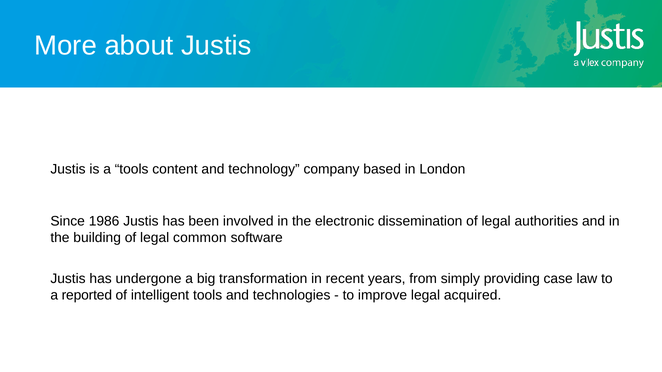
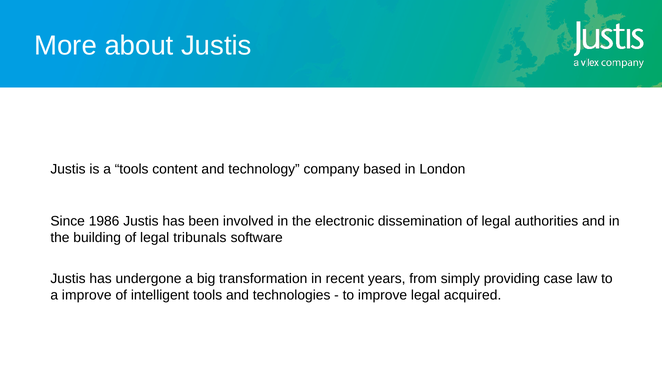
common: common -> tribunals (200, 238)
a reported: reported -> improve (87, 296)
